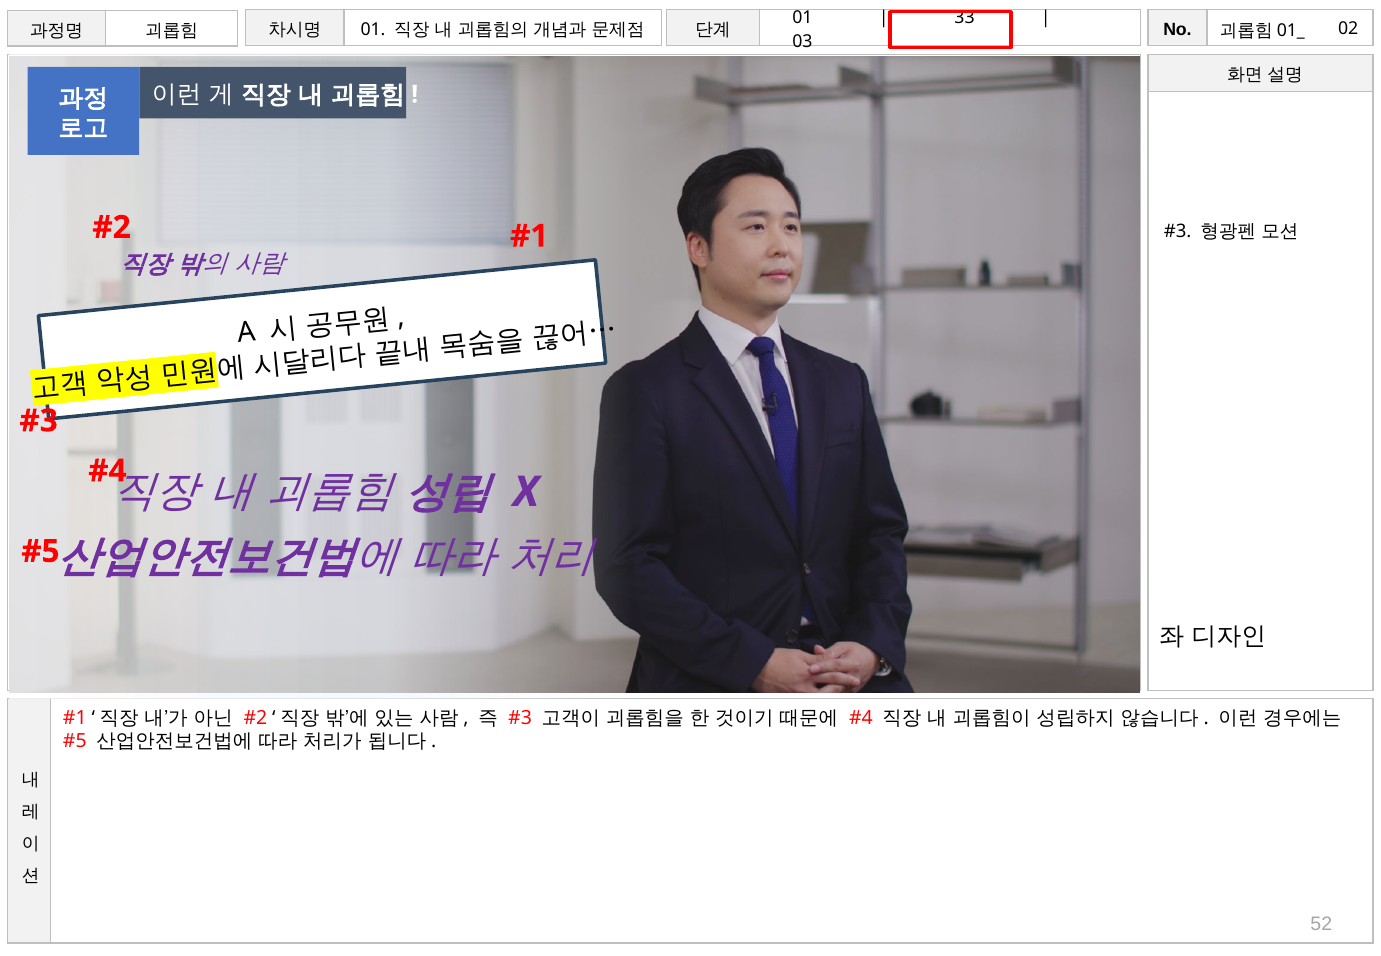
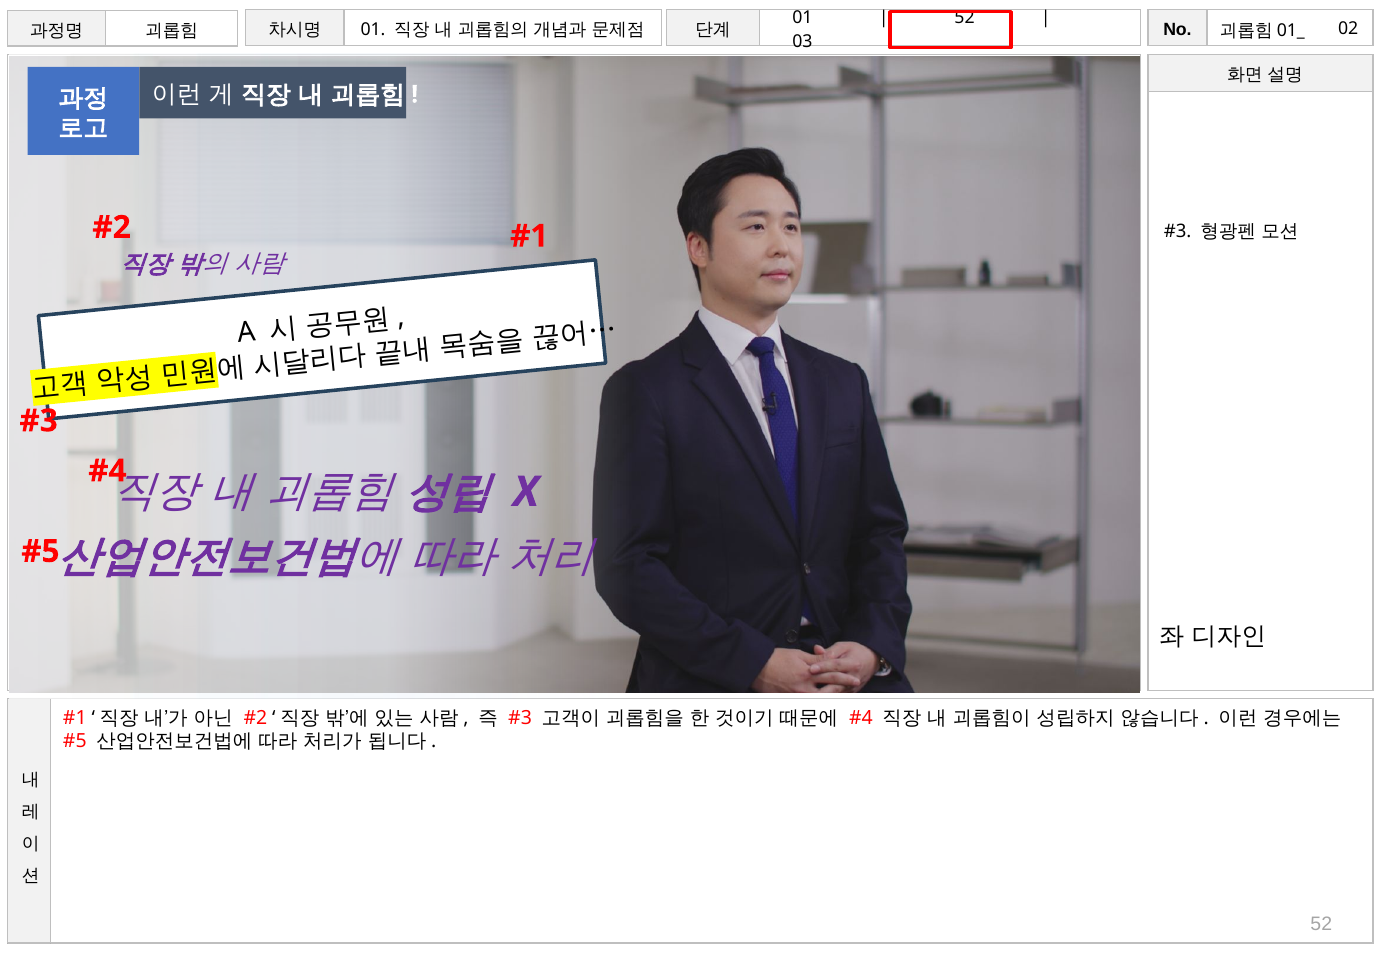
33: 33 -> 52 (965, 18)
